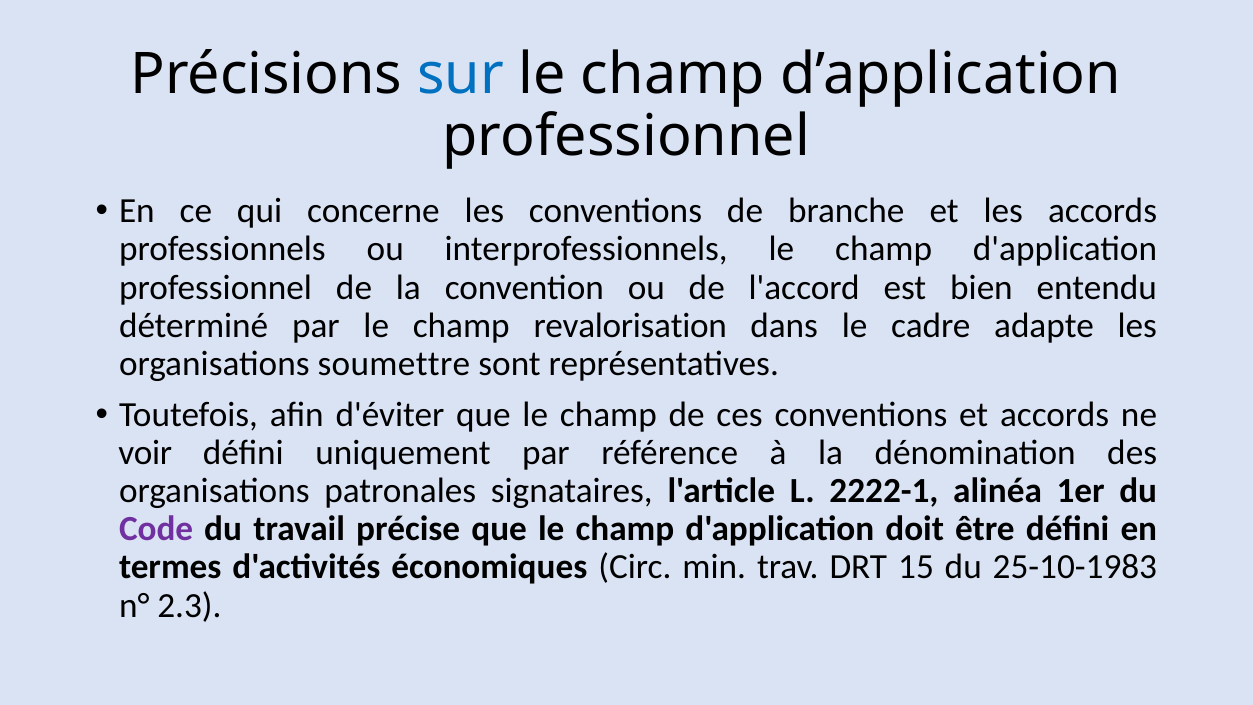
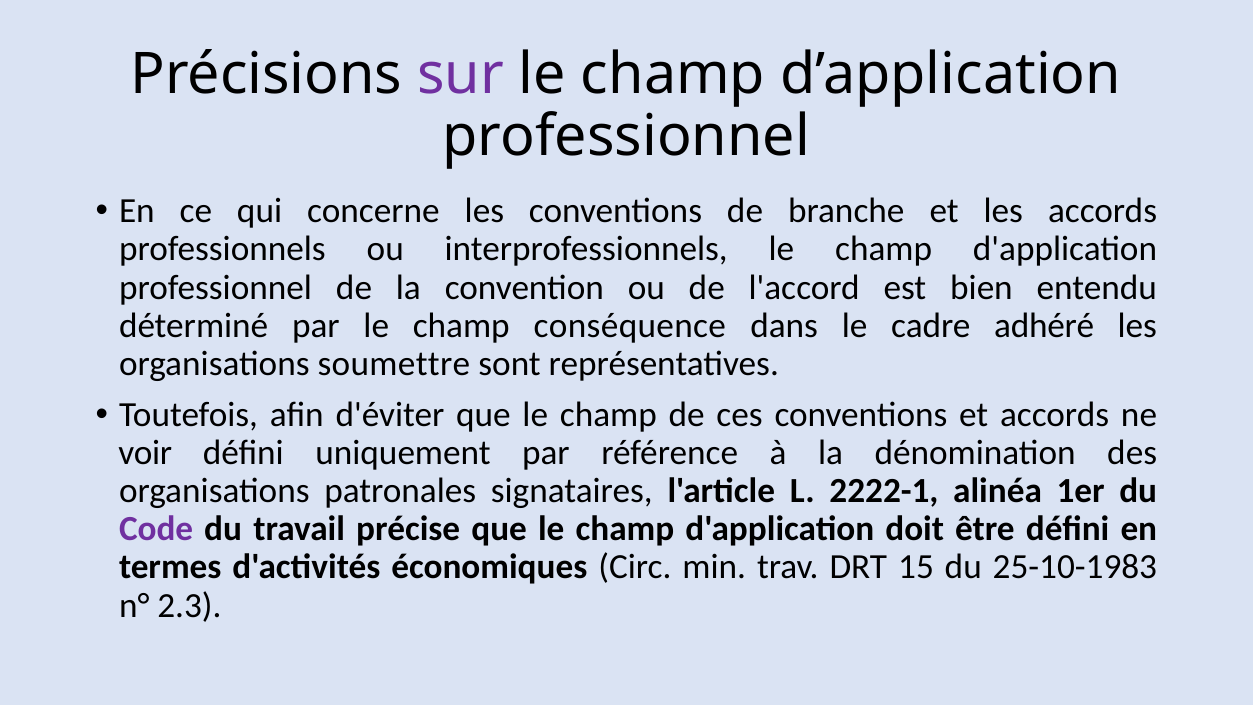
sur colour: blue -> purple (461, 74)
revalorisation: revalorisation -> conséquence (630, 325)
adapte: adapte -> adhéré (1044, 325)
